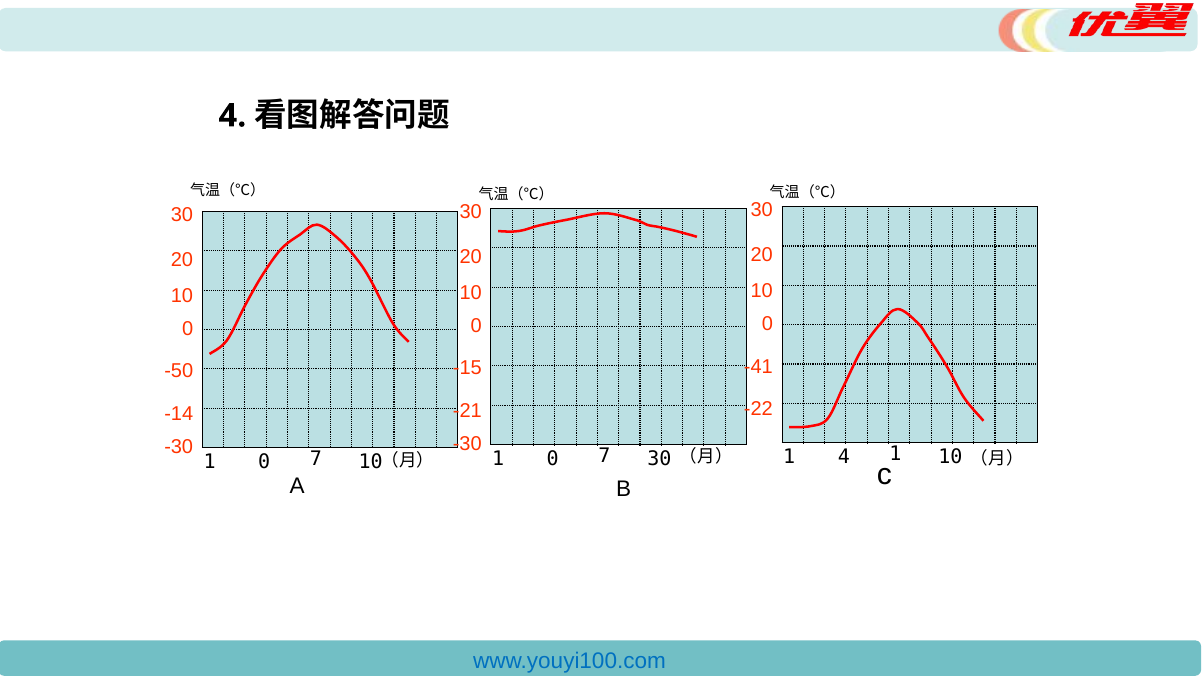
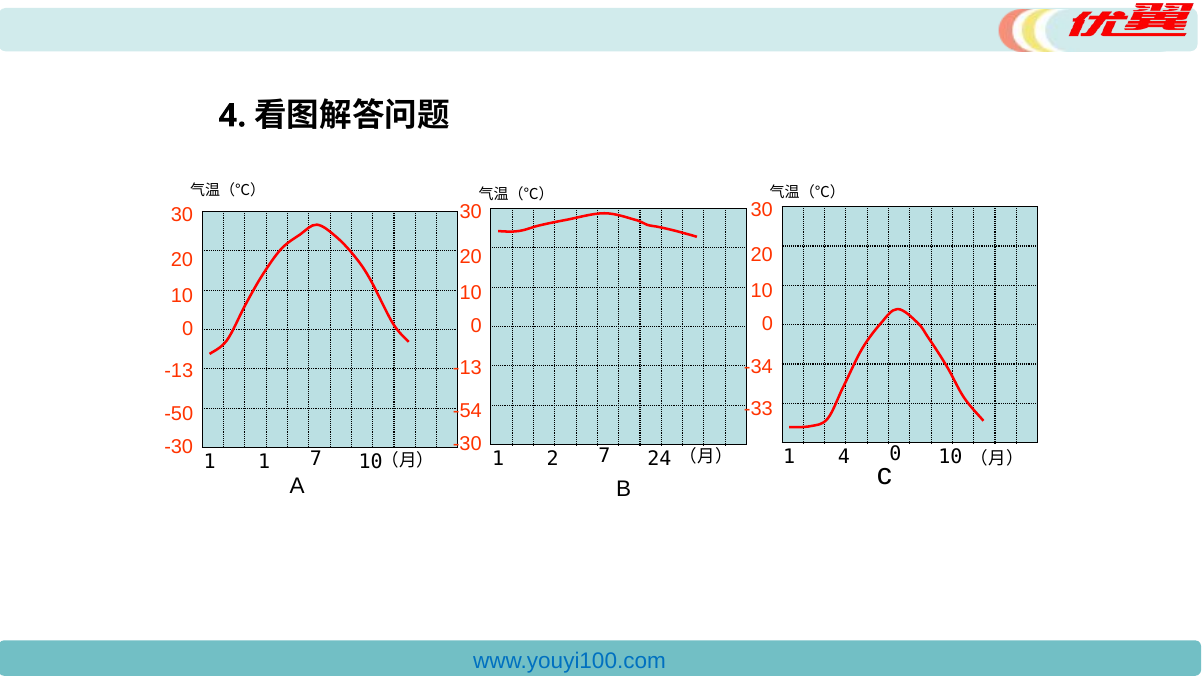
-41: -41 -> -34 (758, 367)
-15: -15 -> -13 (467, 368)
-50: -50 -> -13 (179, 371)
-22: -22 -> -33 (758, 409)
-21: -21 -> -54 (467, 411)
-14: -14 -> -50 (179, 414)
4 1: 1 -> 0 (896, 454)
0: 0 -> 2 (553, 459)
7 30: 30 -> 24 (659, 459)
0: 0 -> 1 (264, 462)
